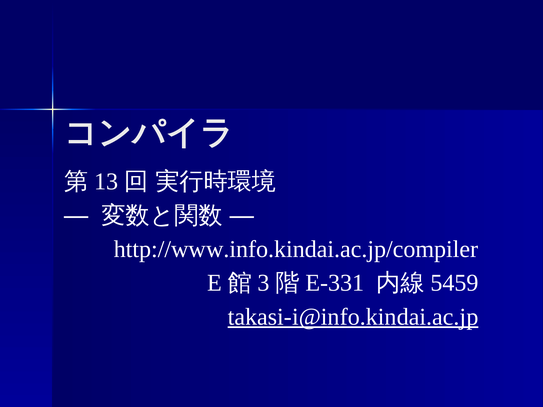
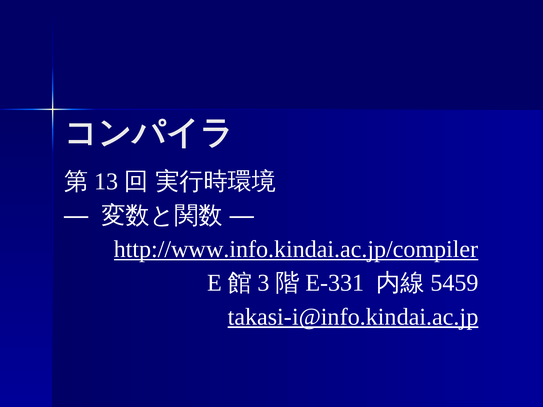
http://www.info.kindai.ac.jp/compiler underline: none -> present (296, 249)
